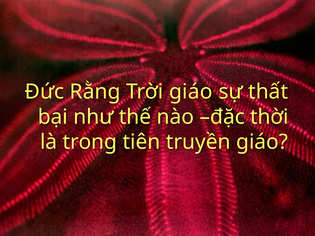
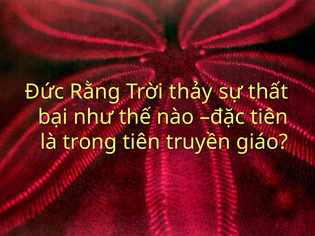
Trời giáo: giáo -> thảy (191, 92)
đặc thời: thời -> tiên (269, 117)
